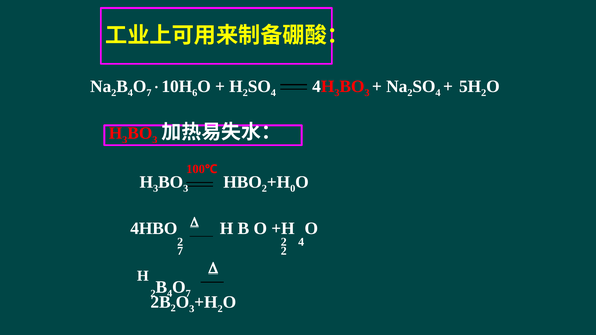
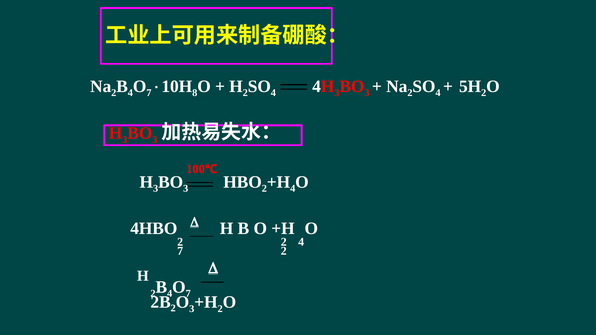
6: 6 -> 8 (195, 93)
+H 0: 0 -> 4 (293, 189)
